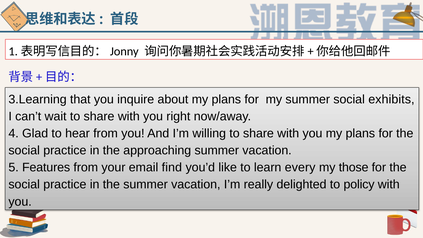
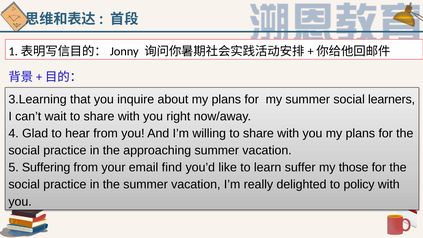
exhibits: exhibits -> learners (392, 100)
Features: Features -> Suffering (46, 168)
every: every -> suffer (300, 168)
